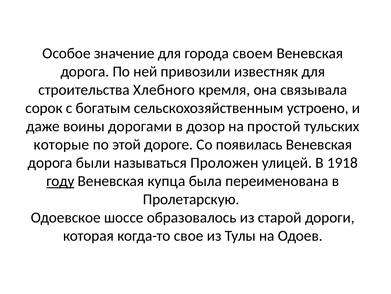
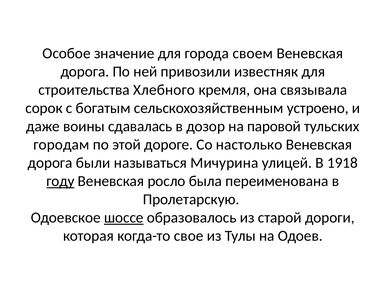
дорогами: дорогами -> сдавалась (140, 126)
простой: простой -> паровой (274, 126)
которые: которые -> городам (61, 144)
появилась: появилась -> настолько (249, 144)
Проложен: Проложен -> Мичурина (224, 162)
купца: купца -> росло (167, 181)
шоссе underline: none -> present (124, 217)
